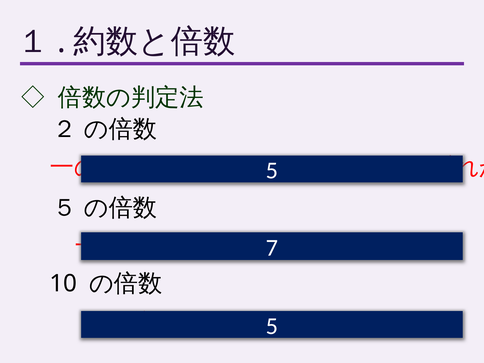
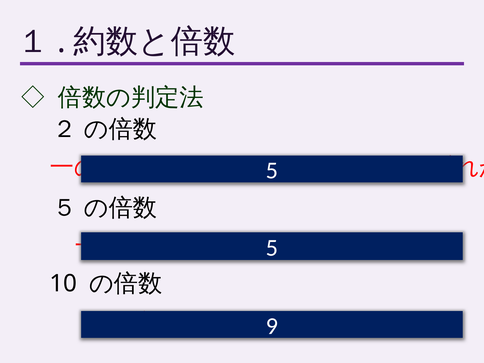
7: 7 -> 5 (272, 248)
5: 5 -> 9 (272, 326)
